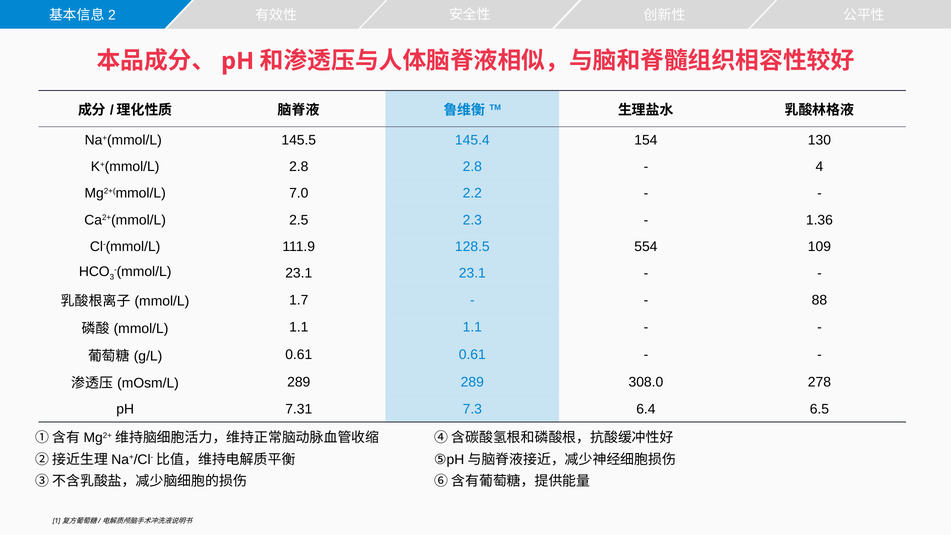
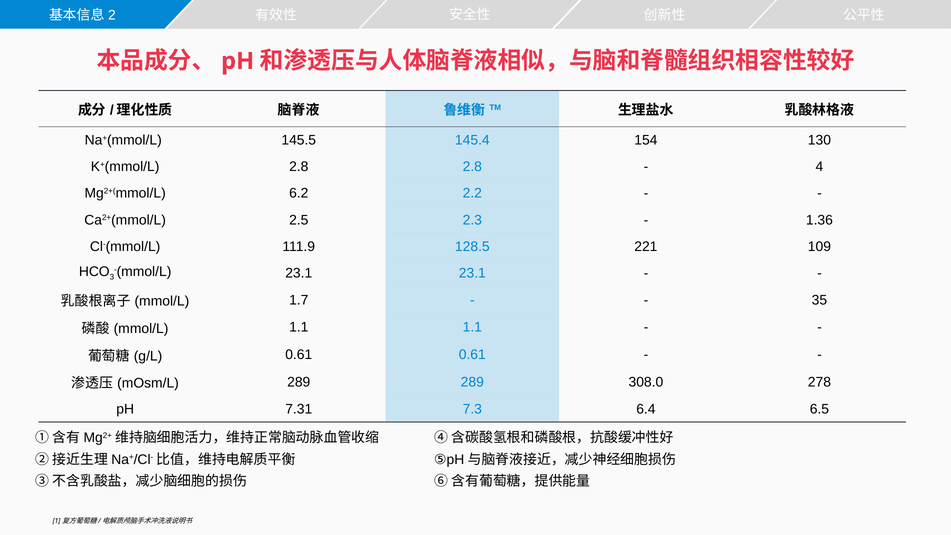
7.0: 7.0 -> 6.2 (299, 193)
554: 554 -> 221 (646, 246)
88: 88 -> 35 (819, 300)
